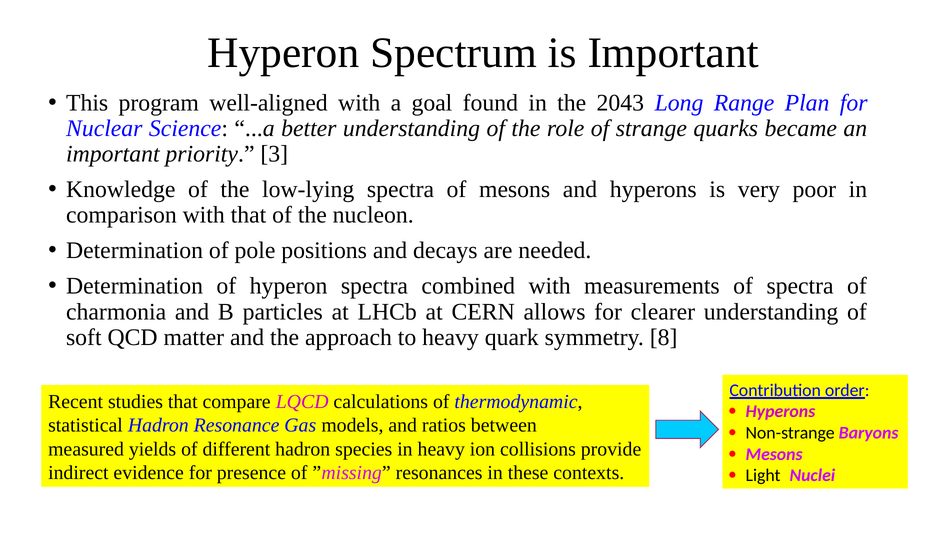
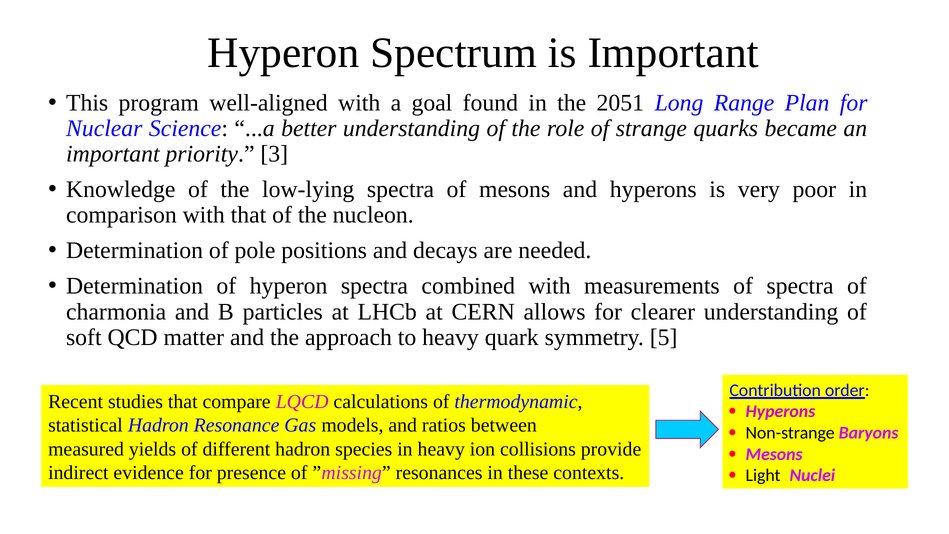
2043: 2043 -> 2051 (620, 103)
8: 8 -> 5 (664, 337)
